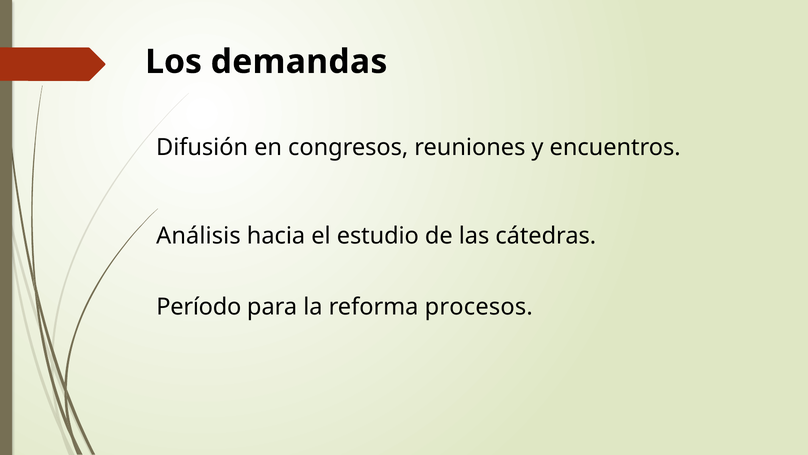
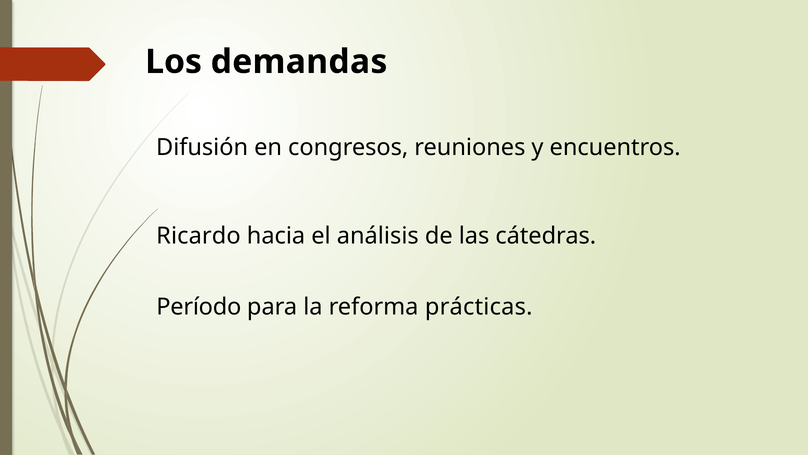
Análisis: Análisis -> Ricardo (198, 236)
estudio: estudio -> análisis (378, 236)
procesos: procesos -> prácticas (479, 307)
